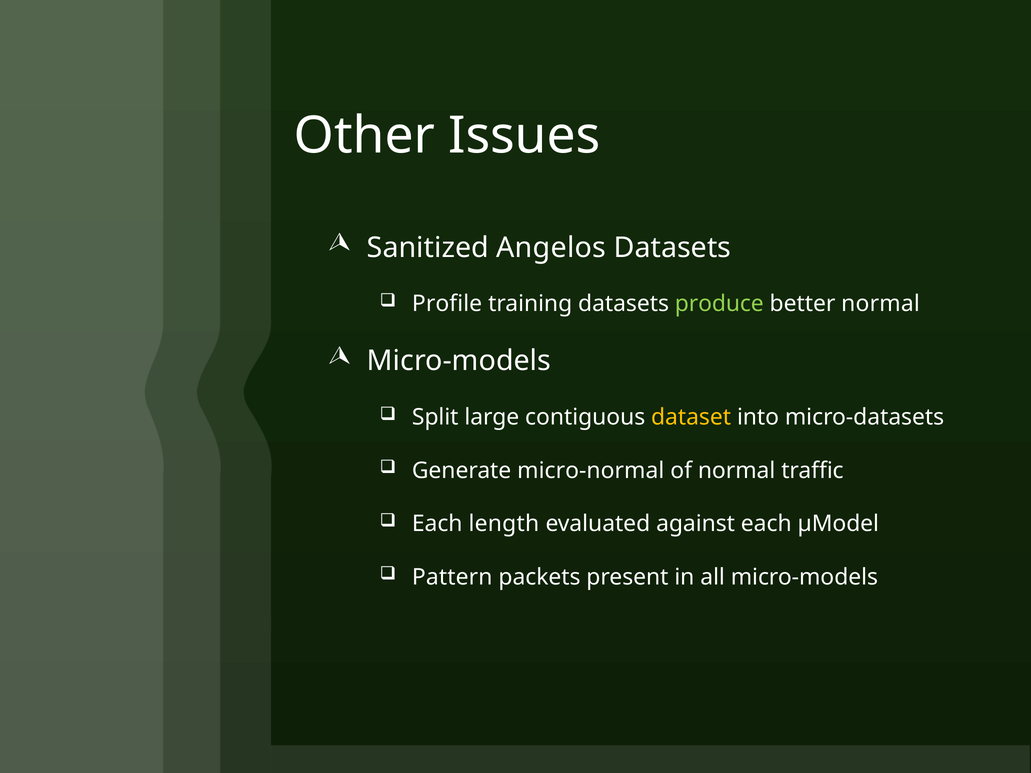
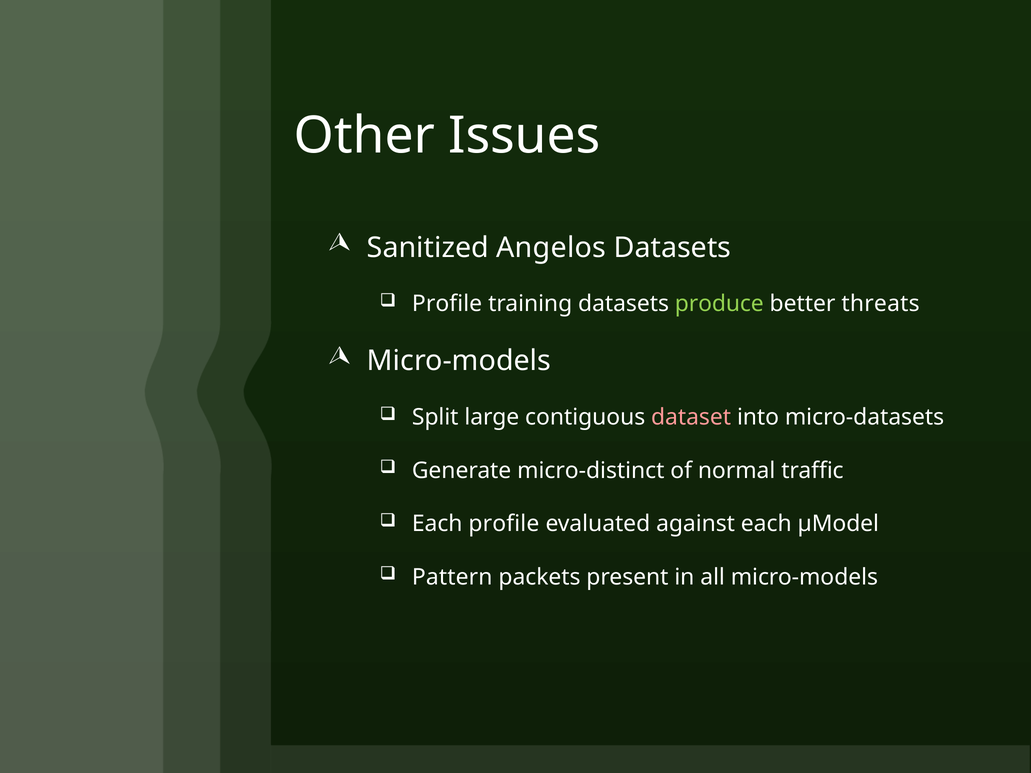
better normal: normal -> threats (881, 304)
dataset colour: yellow -> pink (691, 417)
micro-normal: micro-normal -> micro-distinct (591, 471)
Each length: length -> profile (504, 524)
